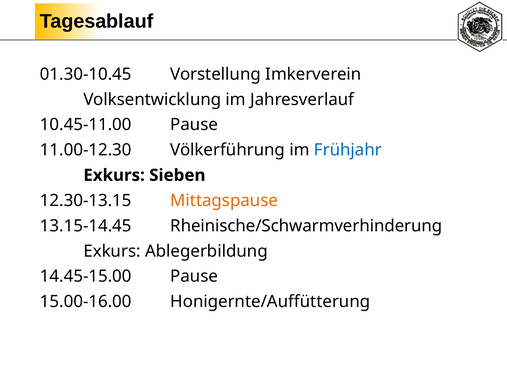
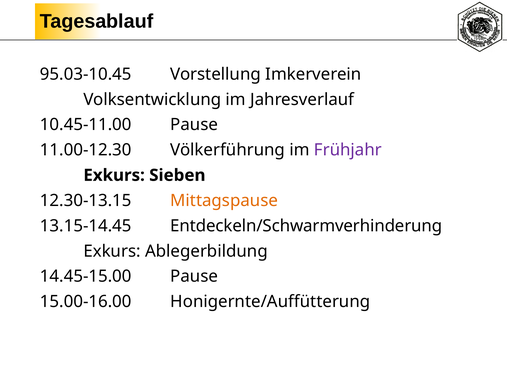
01.30-10.45: 01.30-10.45 -> 95.03-10.45 (86, 74)
Frühjahr colour: blue -> purple (348, 150)
Rheinische/Schwarmverhinderung: Rheinische/Schwarmverhinderung -> Entdeckeln/Schwarmverhinderung (306, 226)
